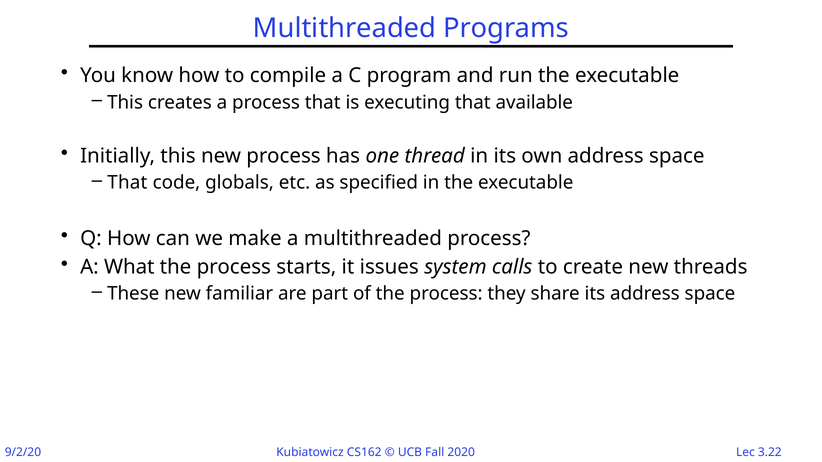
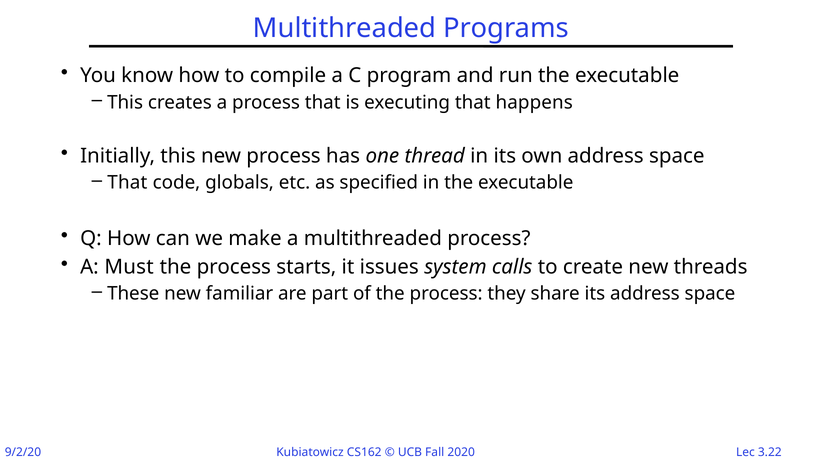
available: available -> happens (534, 103)
What: What -> Must (129, 267)
